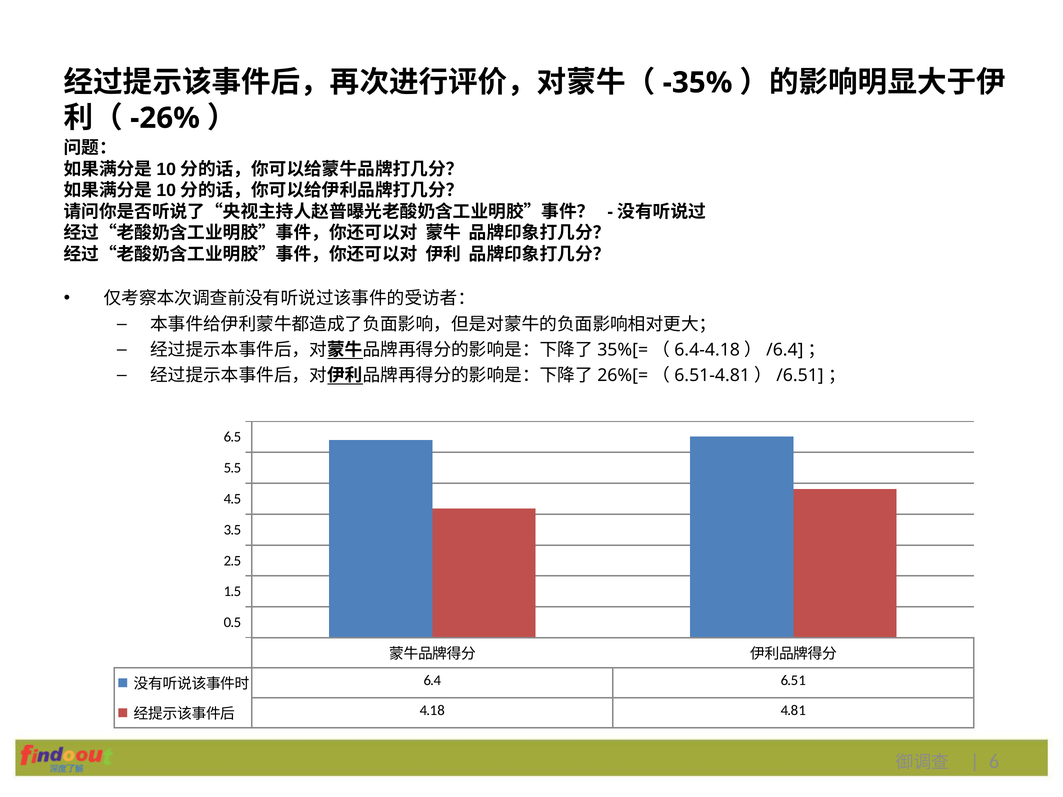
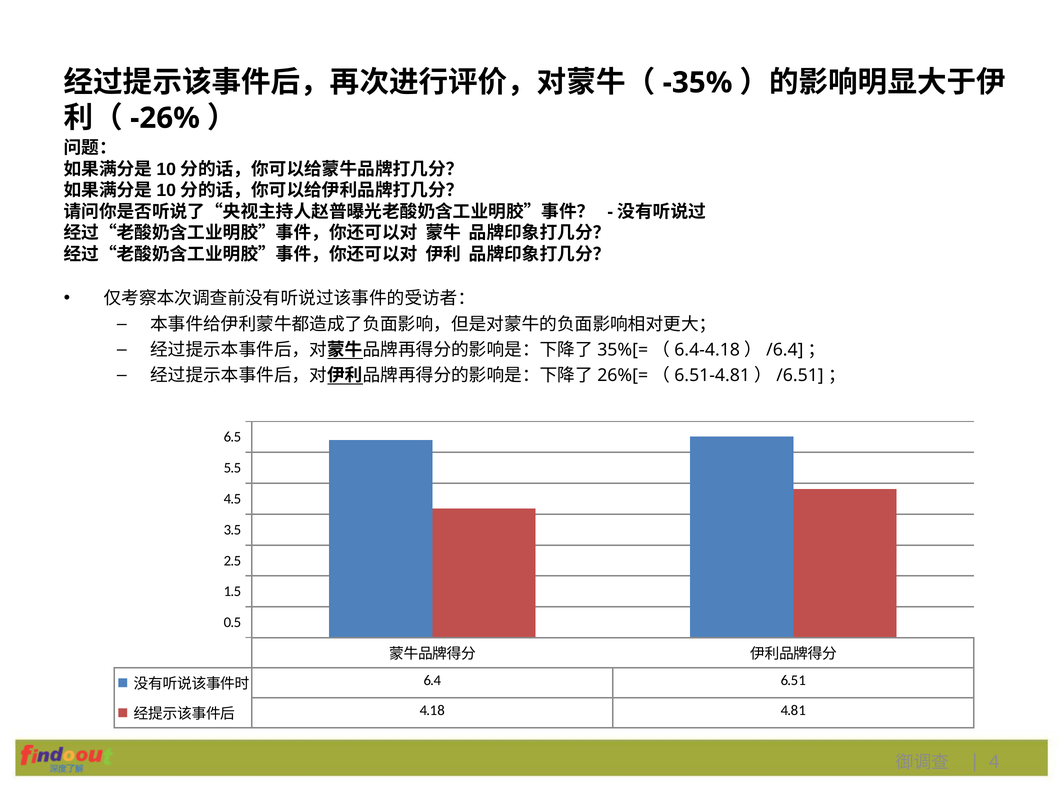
6: 6 -> 4 (994, 761)
